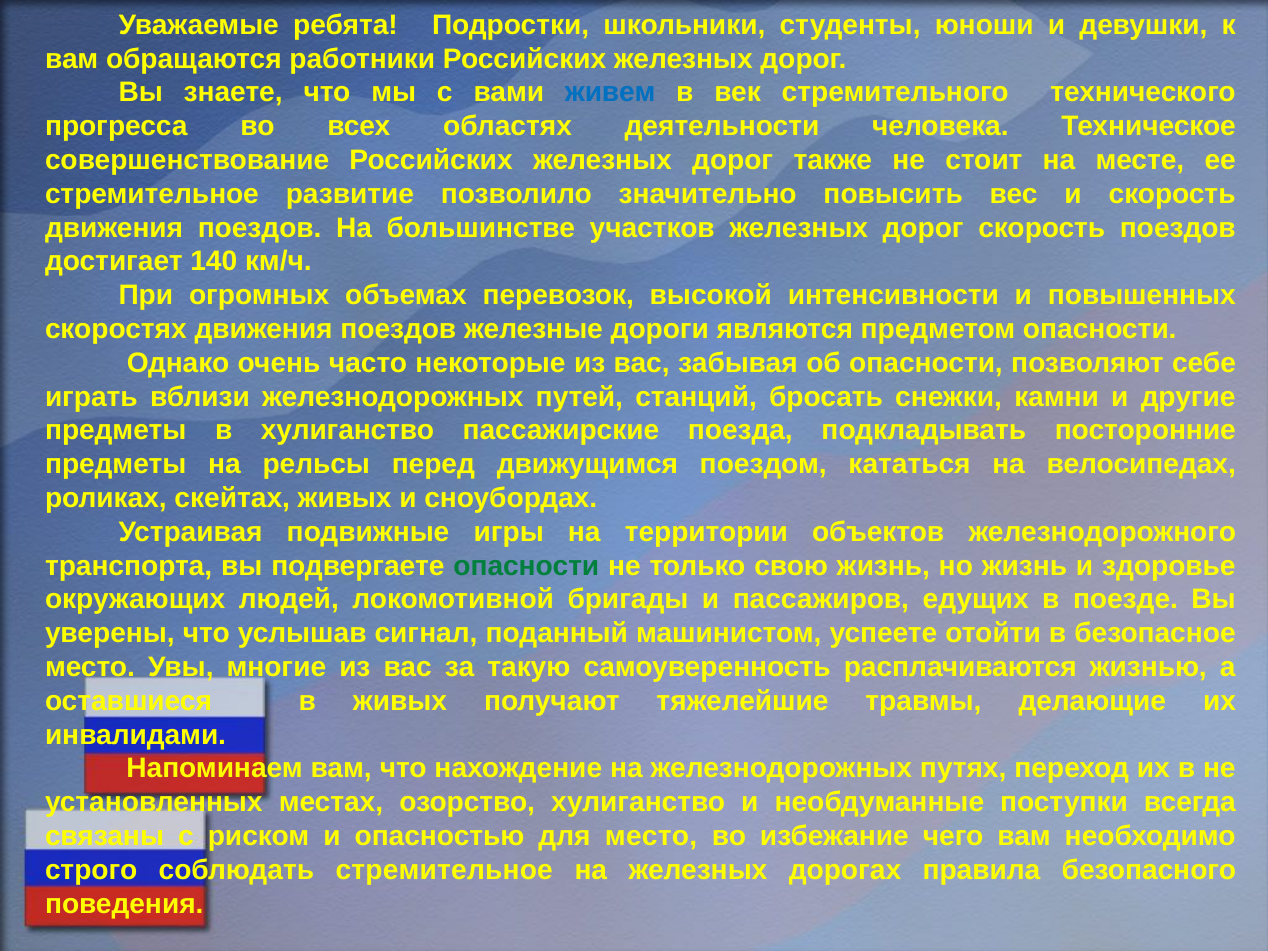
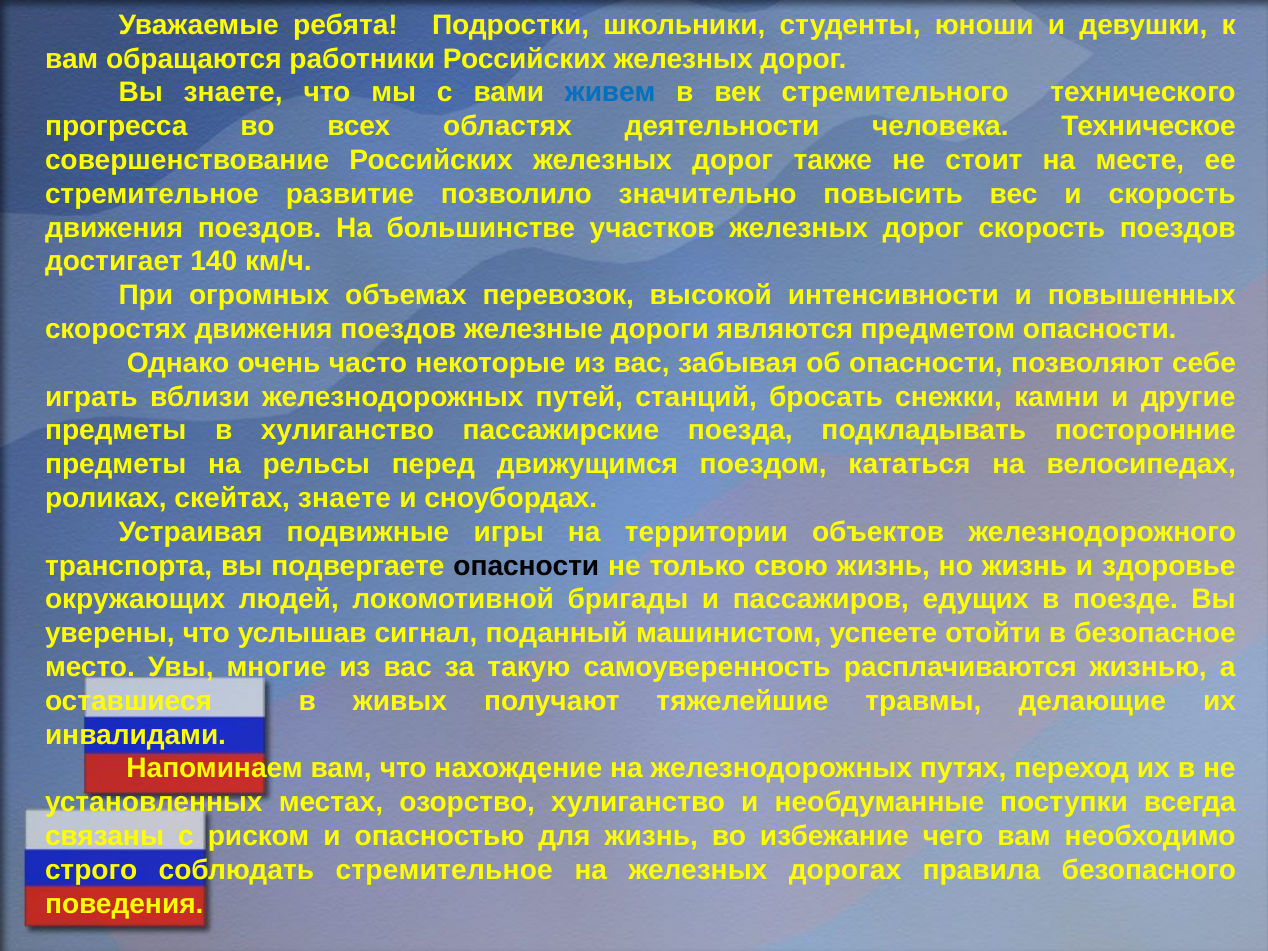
скейтах живых: живых -> знаете (344, 498)
опасности colour: green -> black (526, 566)
для место: место -> жизнь (651, 836)
